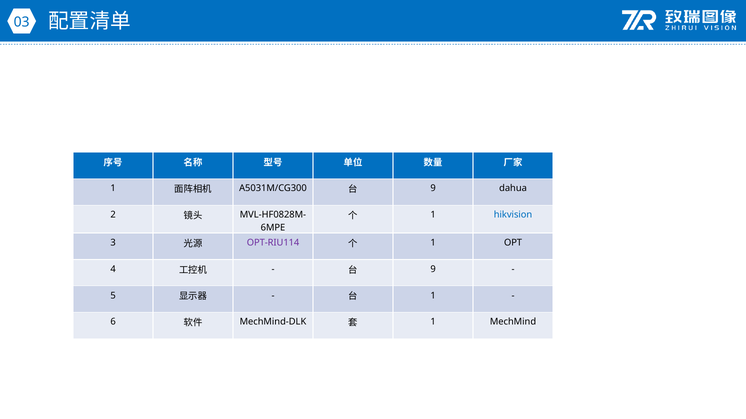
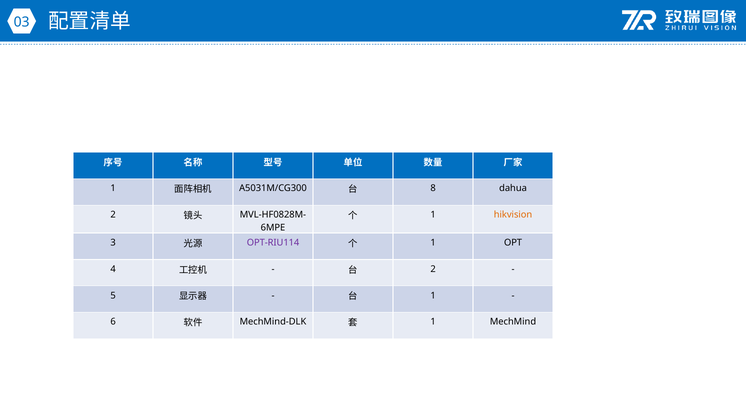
9: 9 -> 8 (433, 189)
hikvision colour: blue -> orange (513, 215)
9: 9 -> 2 (433, 270)
